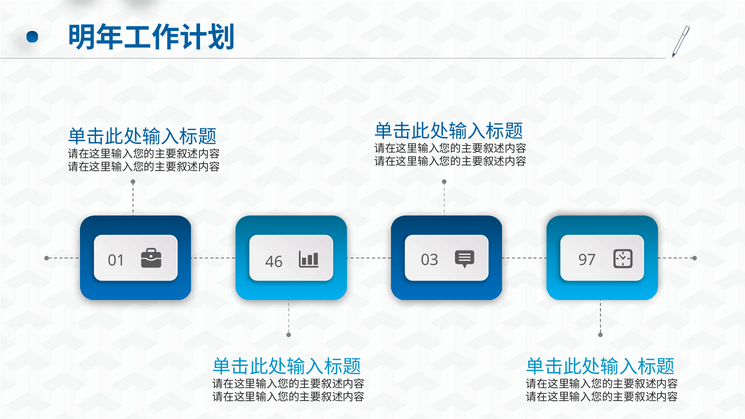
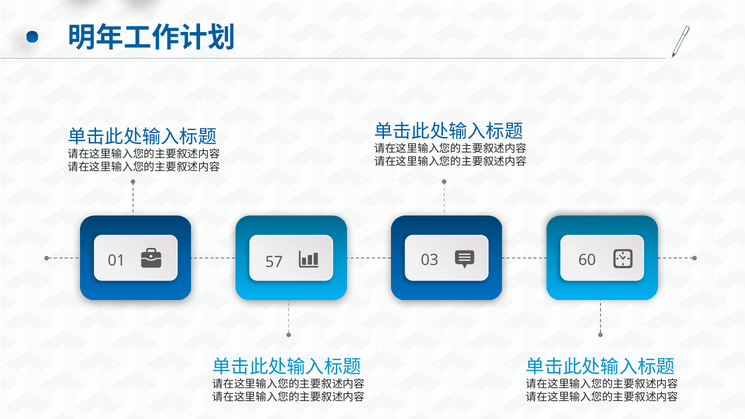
46: 46 -> 57 (274, 262)
97: 97 -> 60 (587, 260)
